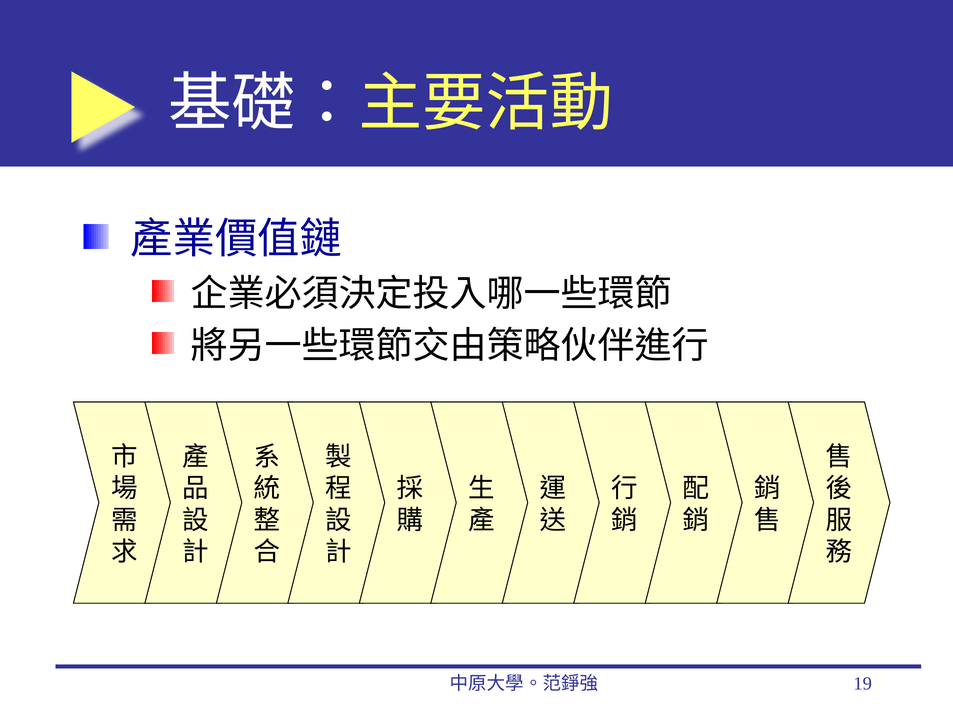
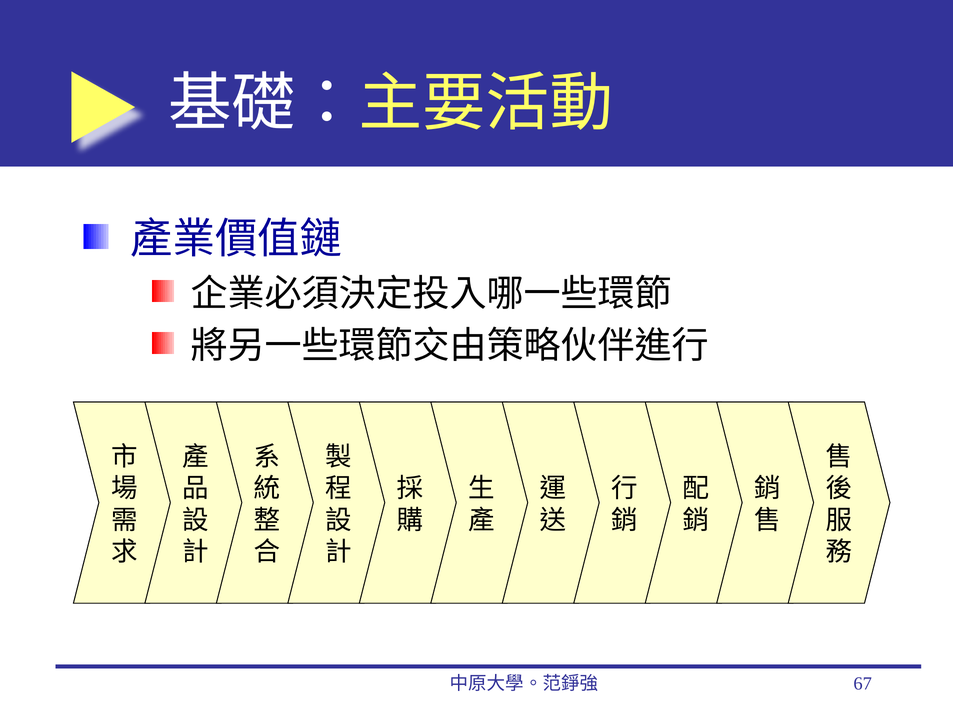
19: 19 -> 67 (863, 684)
